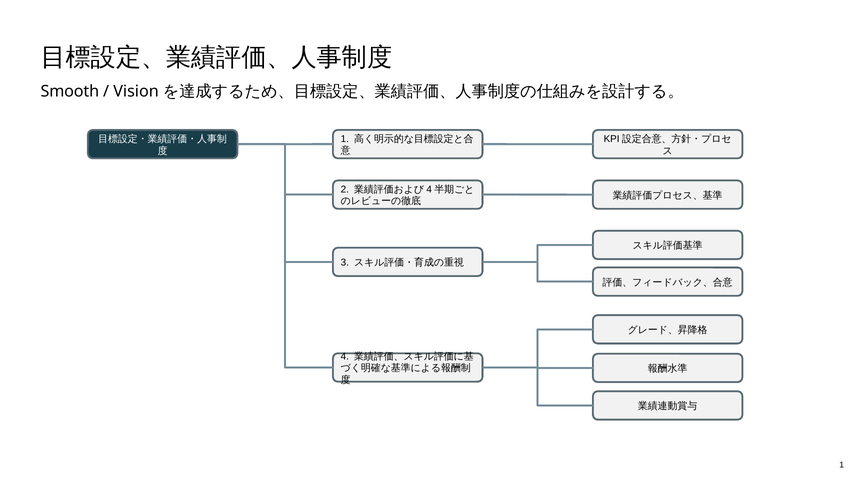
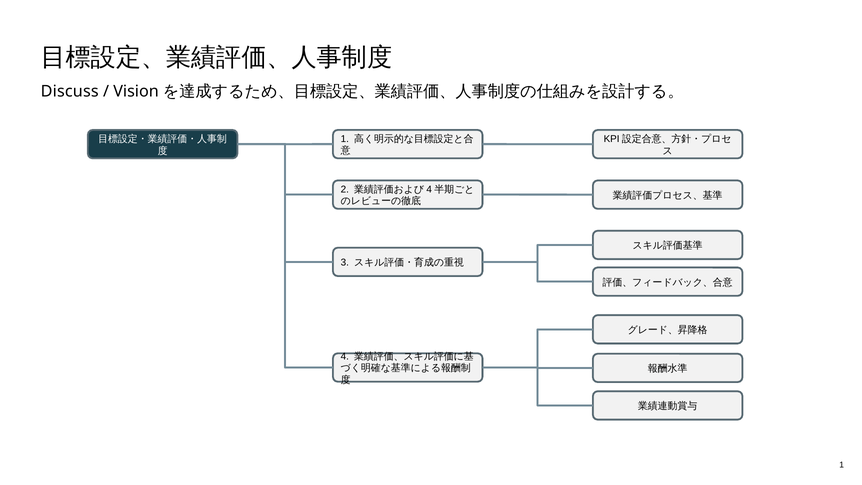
Smooth: Smooth -> Discuss (70, 92)
